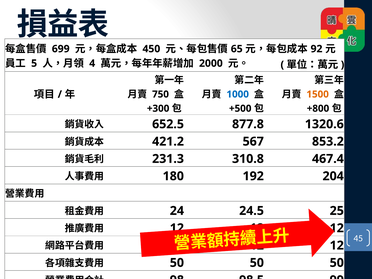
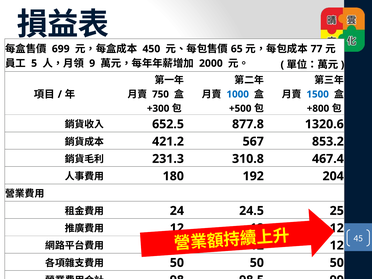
92: 92 -> 77 (317, 49)
4: 4 -> 9 (92, 63)
1500 colour: orange -> blue (318, 94)
